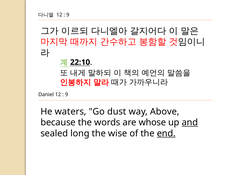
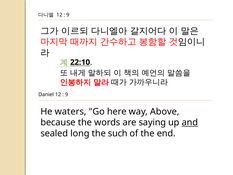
dust: dust -> here (117, 111)
whose: whose -> saying (152, 122)
wise: wise -> such (118, 133)
end underline: present -> none (166, 133)
